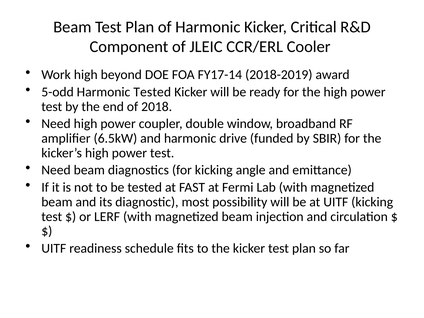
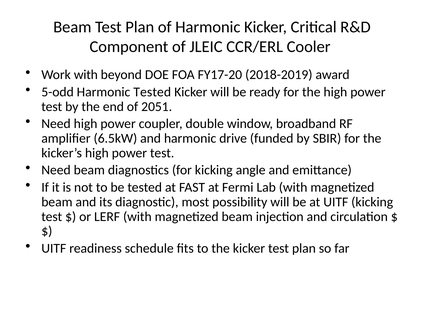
Work high: high -> with (86, 75)
FY17-14: FY17-14 -> FY17-20 (220, 75)
2018: 2018 -> 2051 (157, 107)
